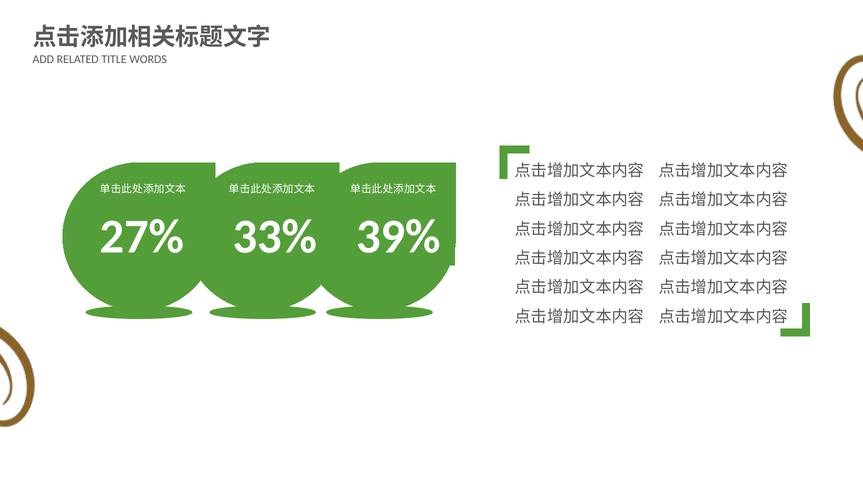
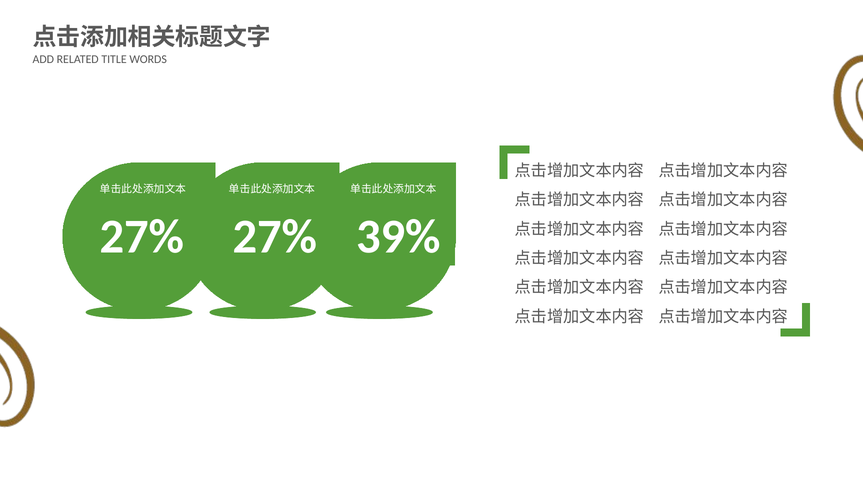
33%: 33% -> 27% (275, 236)
